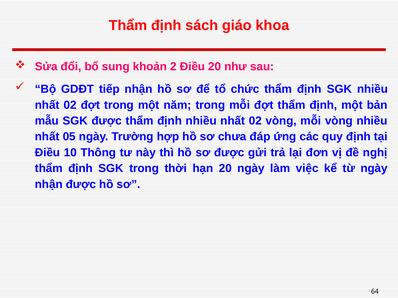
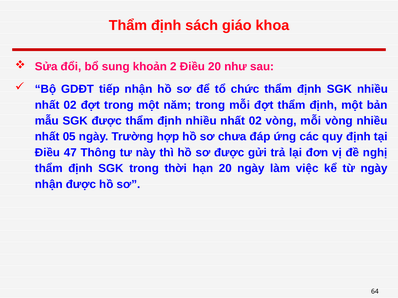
10: 10 -> 47 (70, 153)
